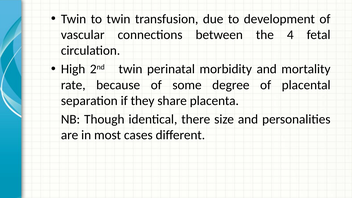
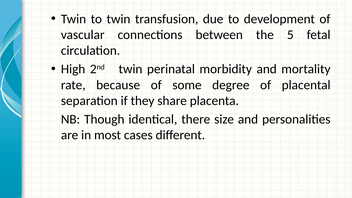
4: 4 -> 5 (290, 35)
